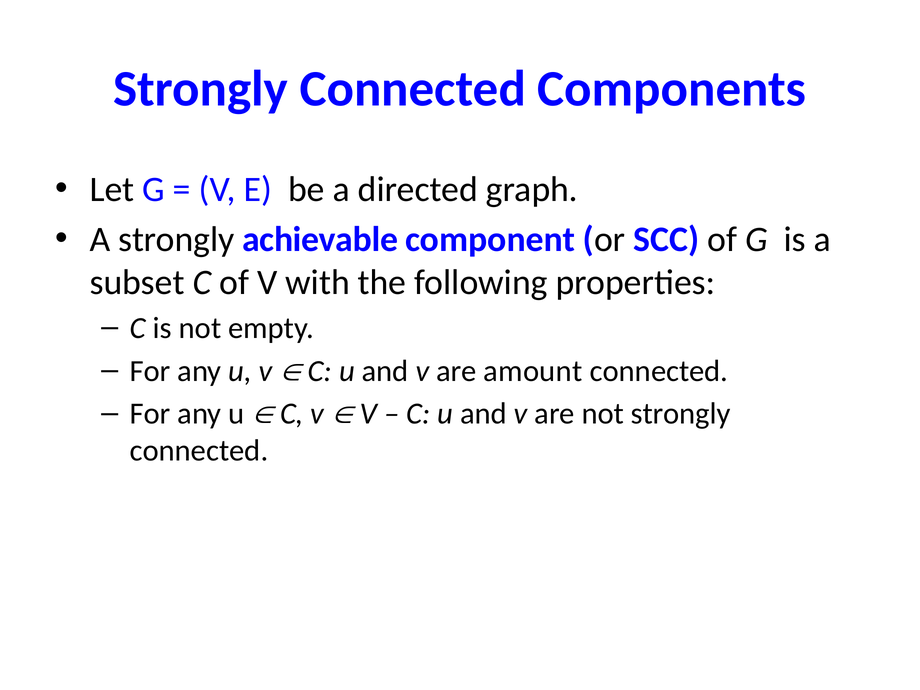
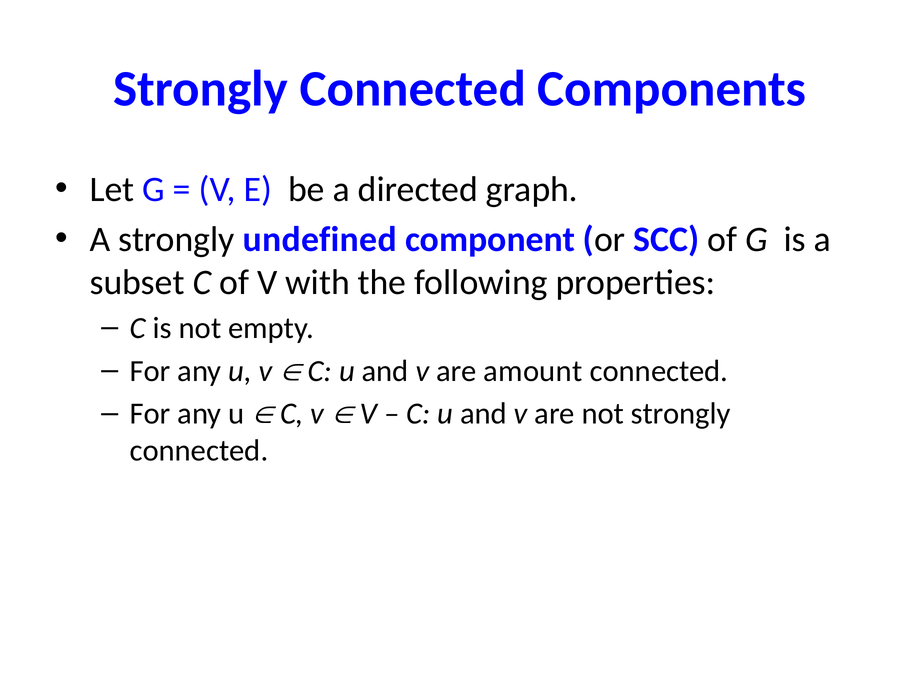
achievable: achievable -> undefined (320, 240)
